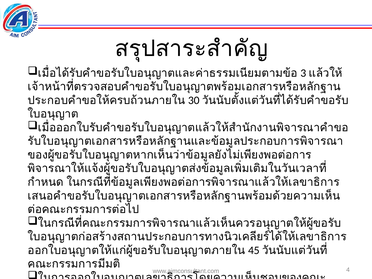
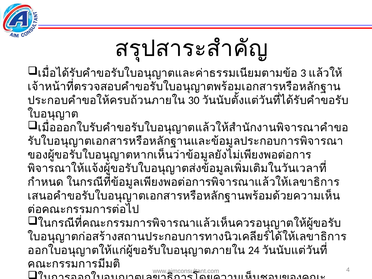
45: 45 -> 24 (254, 250)
